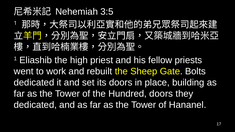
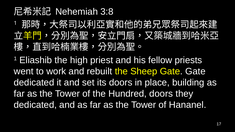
3:5: 3:5 -> 3:8 (107, 12)
Gate Bolts: Bolts -> Gate (195, 71)
